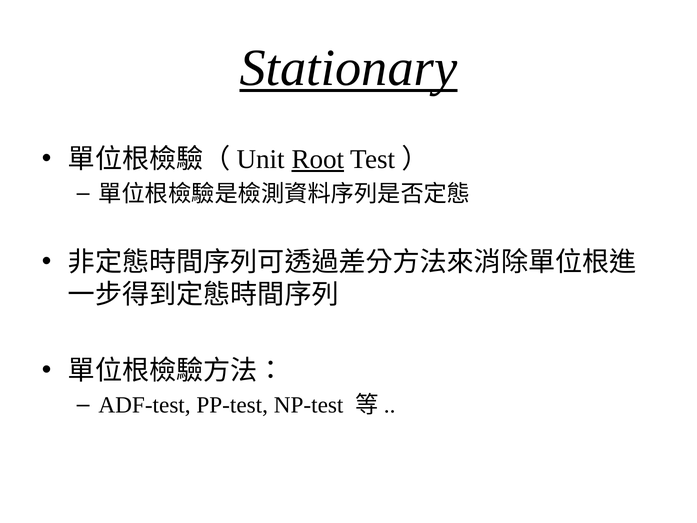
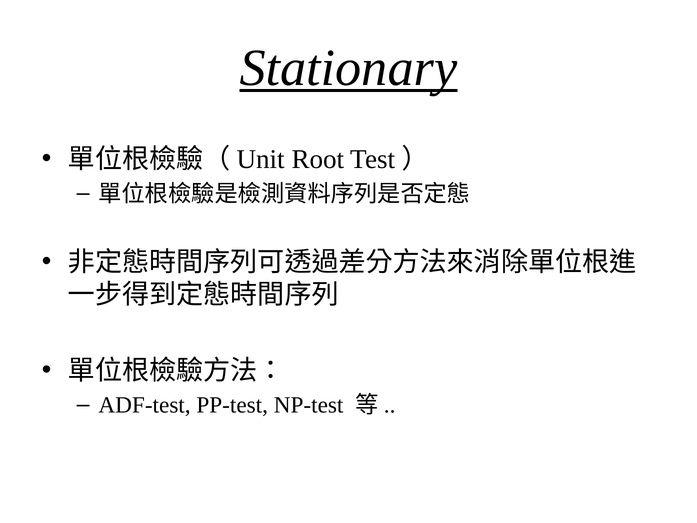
Root underline: present -> none (318, 159)
